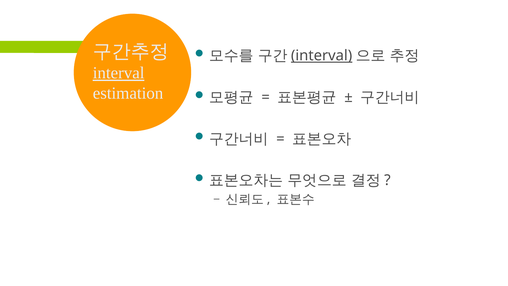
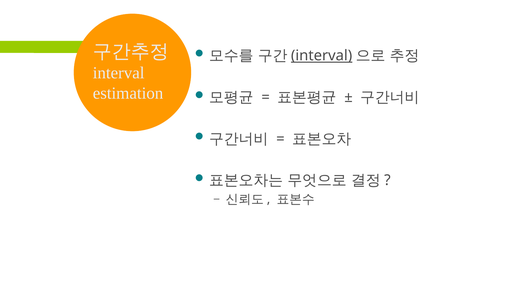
interval underline: present -> none (119, 73)
